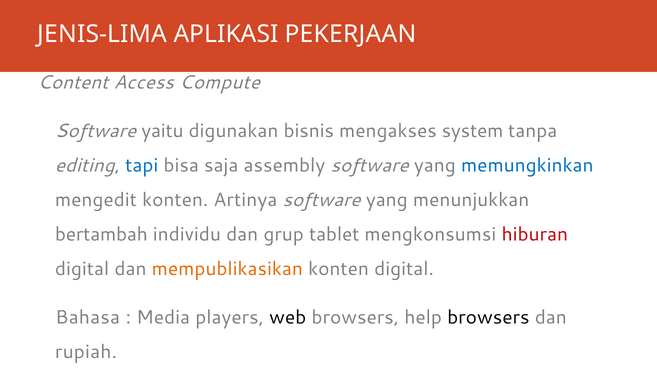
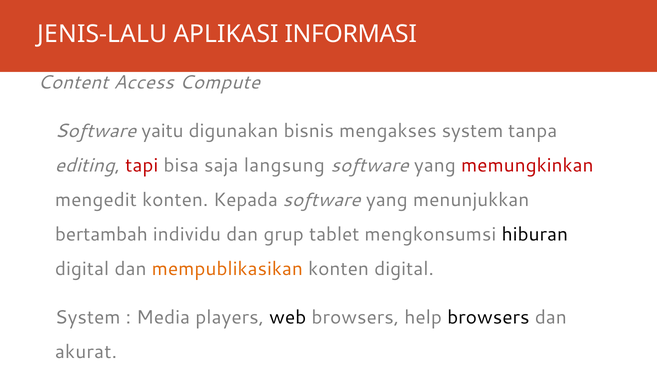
JENIS-LIMA: JENIS-LIMA -> JENIS-LALU (102, 34)
PEKERJAAN: PEKERJAAN -> INFORMASI (351, 34)
tapi colour: blue -> red (142, 165)
assembly: assembly -> langsung (284, 165)
memungkinkan colour: blue -> red (527, 165)
Artinya: Artinya -> Kepada (246, 200)
hiburan colour: red -> black (535, 234)
Bahasa: Bahasa -> System (88, 317)
rupiah: rupiah -> akurat (86, 352)
